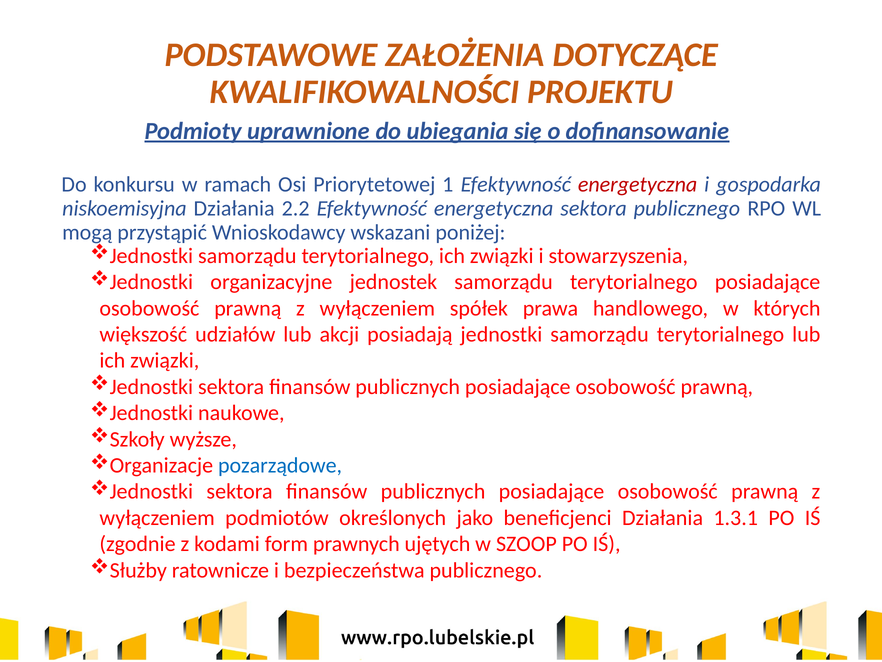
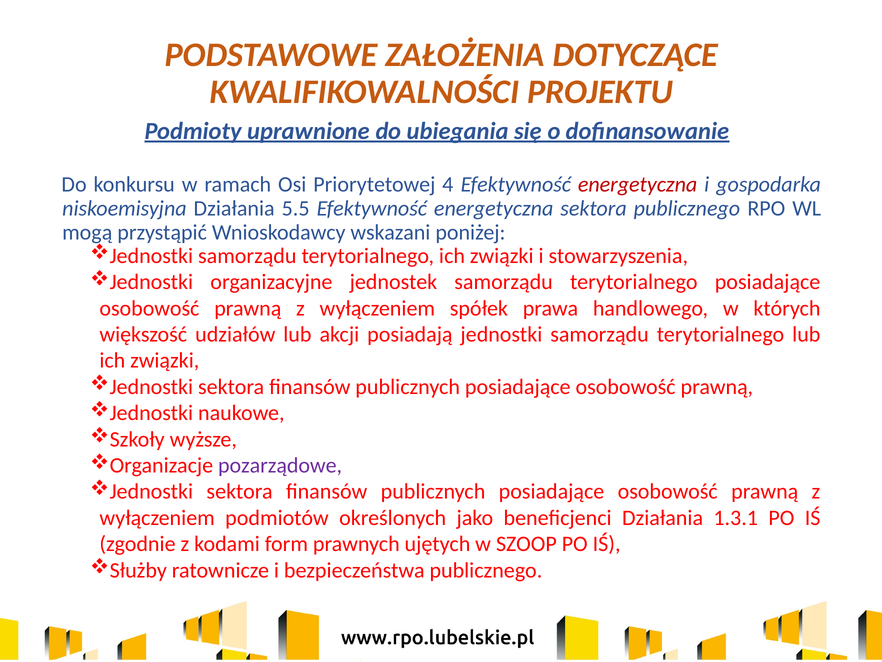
1: 1 -> 4 (448, 185)
2.2: 2.2 -> 5.5 (296, 208)
pozarządowe colour: blue -> purple (280, 465)
